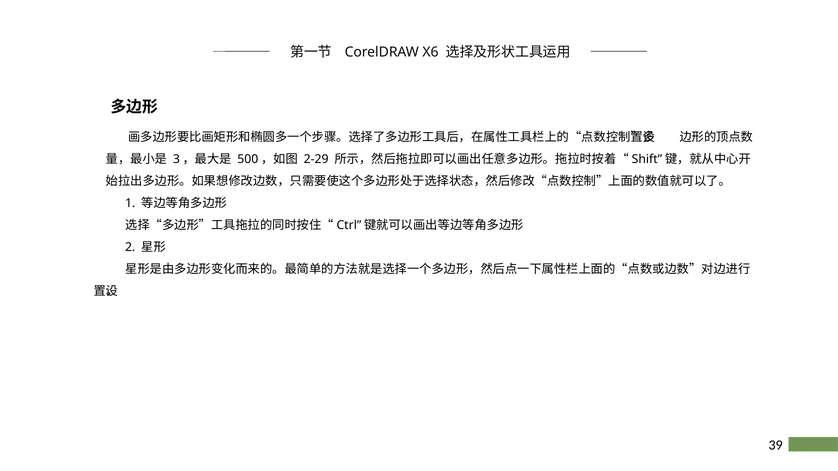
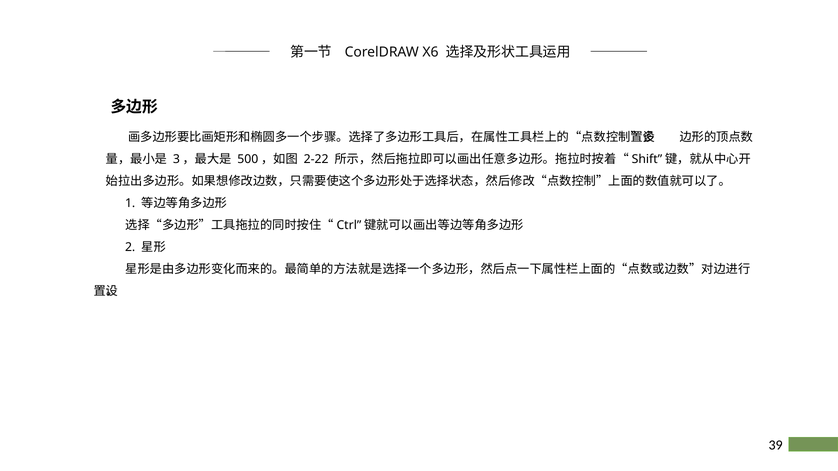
2-29: 2-29 -> 2-22 (316, 159)
